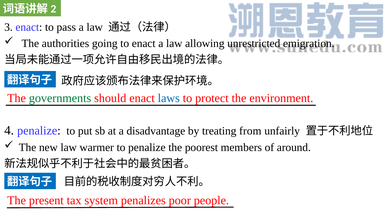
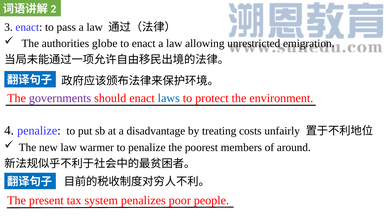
going: going -> globe (105, 43)
governments colour: green -> purple (60, 98)
from: from -> costs (250, 131)
